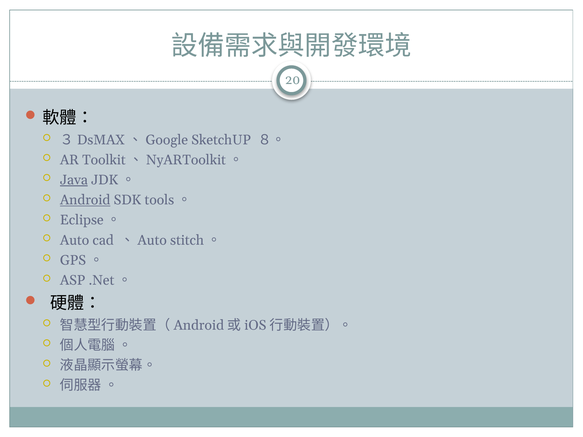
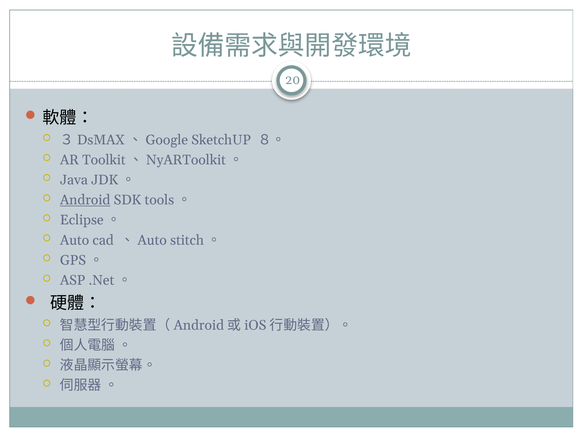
Java underline: present -> none (74, 180)
